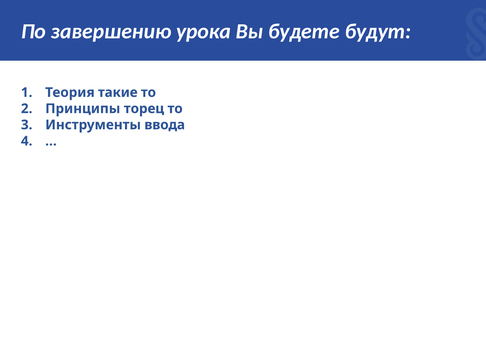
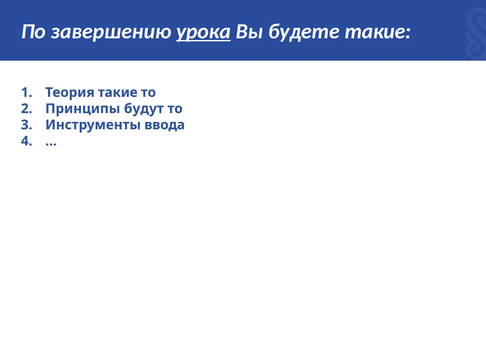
урока underline: none -> present (204, 32)
будете будут: будут -> такие (378, 32)
торец: торец -> будут (144, 109)
